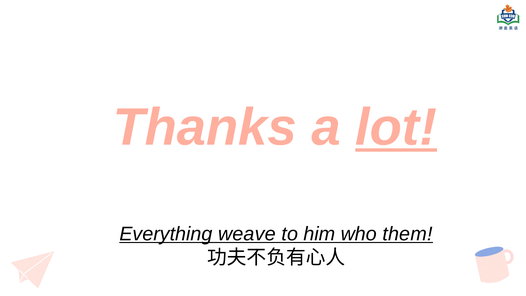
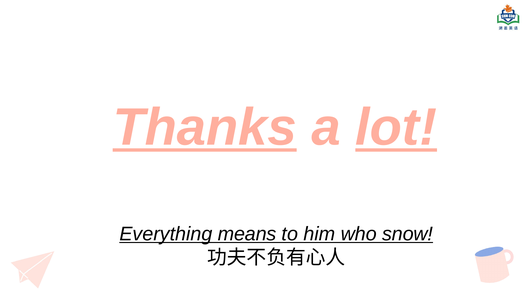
Thanks underline: none -> present (205, 127)
weave: weave -> means (247, 234)
them: them -> snow (408, 234)
